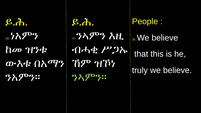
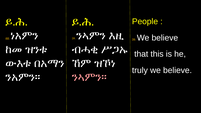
ንኣምን። colour: light green -> pink (89, 77)
